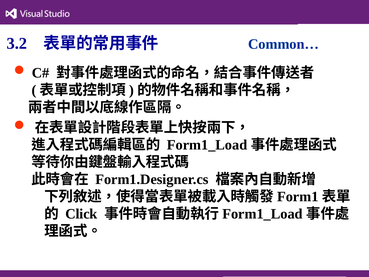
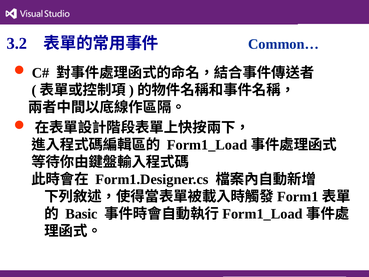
Click: Click -> Basic (81, 214)
